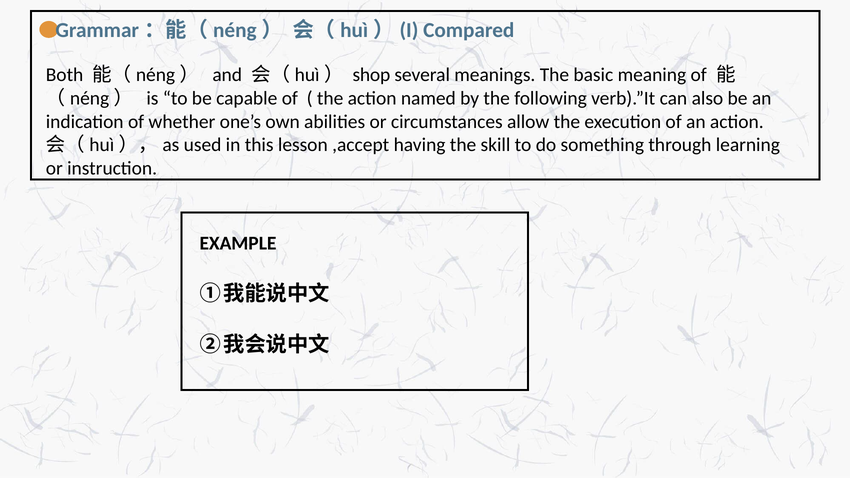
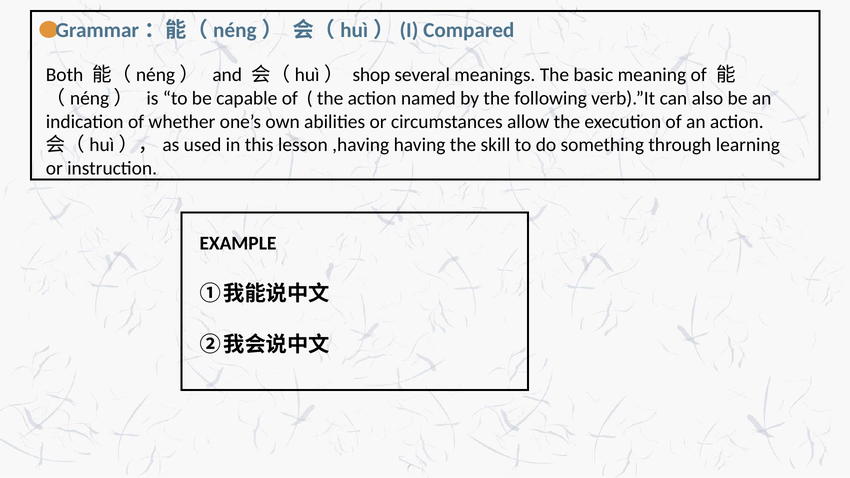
,accept: ,accept -> ,having (361, 145)
